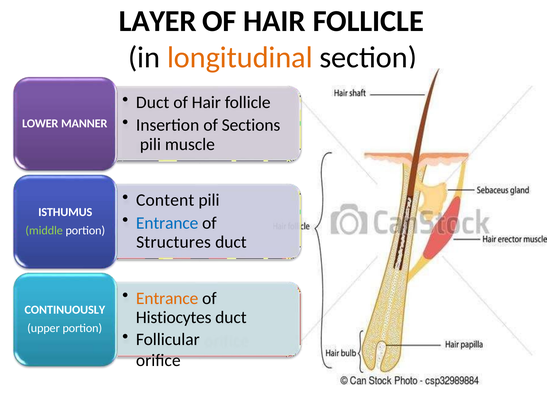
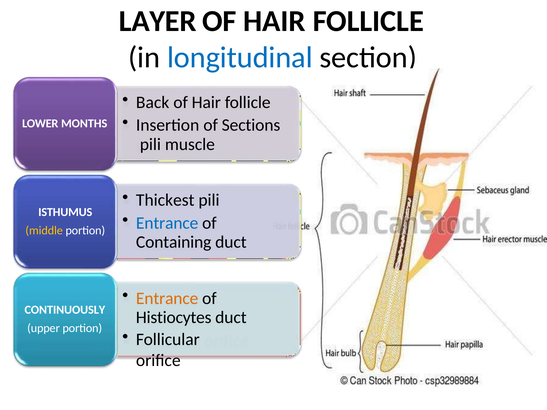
longitudinal colour: orange -> blue (240, 58)
Duct: Duct -> Back (153, 103)
MANNER: MANNER -> MONTHS (84, 124)
Content: Content -> Thickest (165, 200)
middle colour: light green -> yellow (44, 231)
Structures: Structures -> Containing (174, 242)
